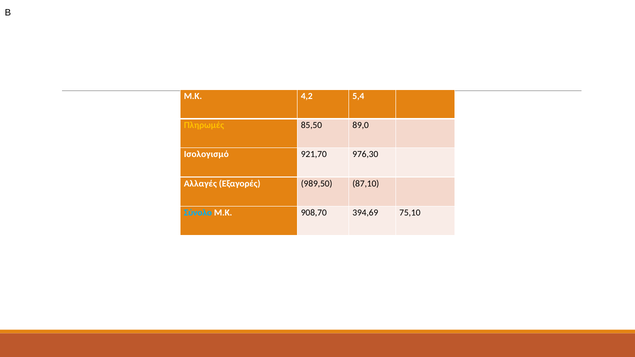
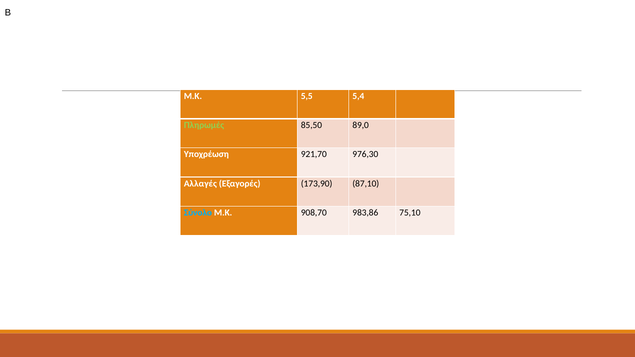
4,2: 4,2 -> 5,5 (307, 96)
Πληρωμές colour: yellow -> light green (204, 125)
Ισολογισμό: Ισολογισμό -> Υποχρέωση (206, 154)
989,50: 989,50 -> 173,90 (317, 184)
394,69: 394,69 -> 983,86 (365, 213)
